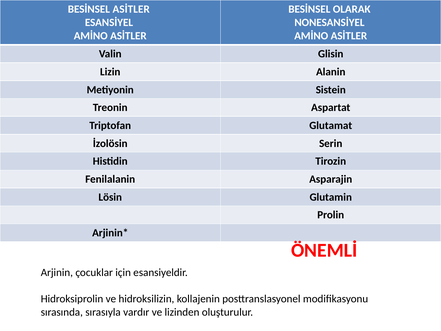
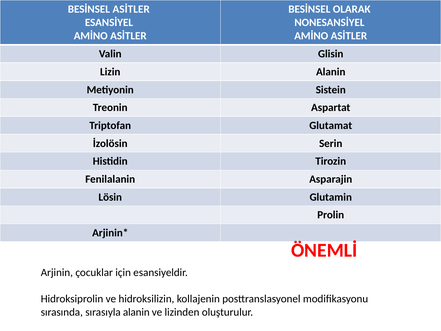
sırasıyla vardır: vardır -> alanin (136, 312)
